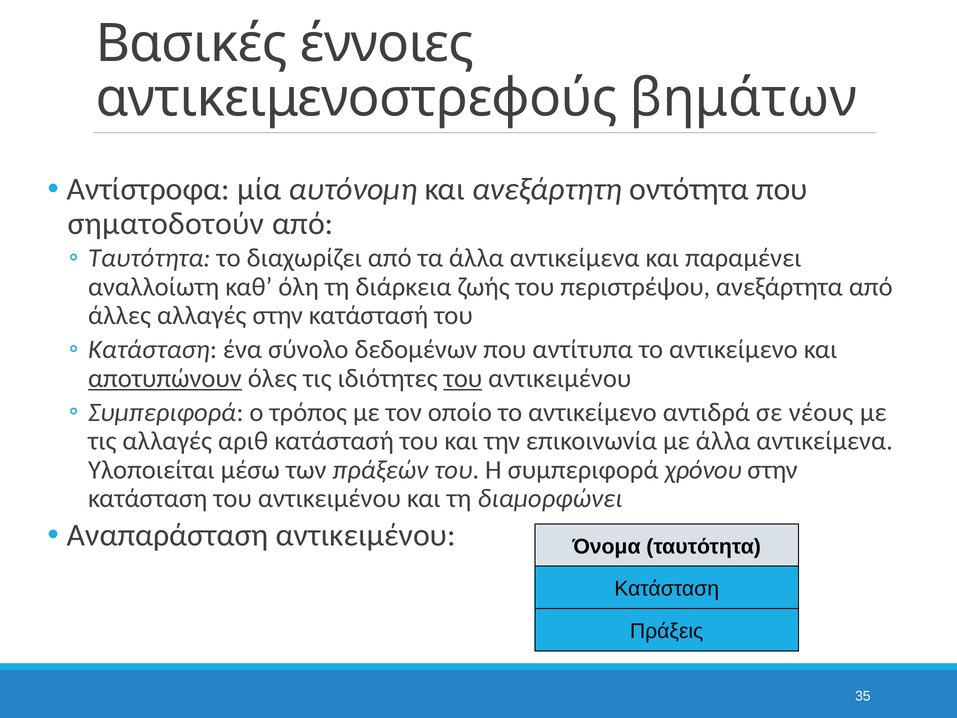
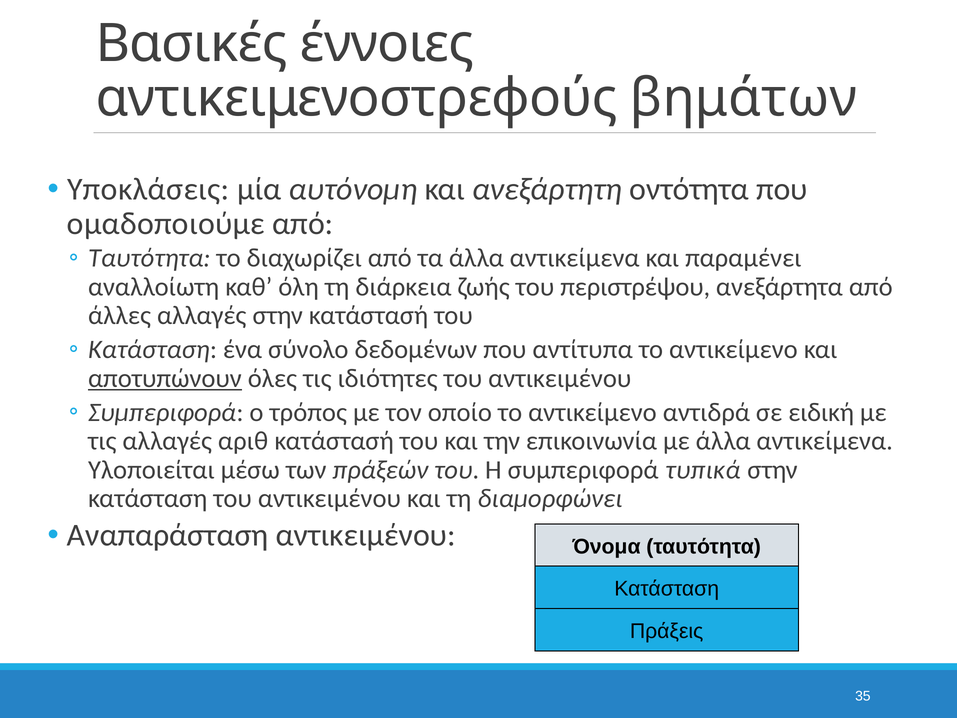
Αντίστροφα: Αντίστροφα -> Υποκλάσεις (148, 189)
σηματοδοτούν: σηματοδοτούν -> ομαδοποιούμε (166, 224)
του underline: present -> none (463, 378)
νέους: νέους -> ειδική (821, 412)
χρόνου: χρόνου -> τυπικά (703, 470)
